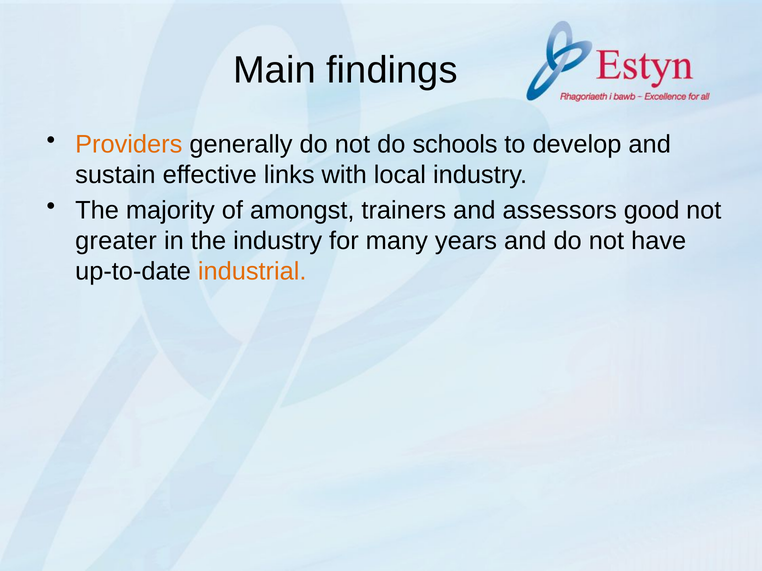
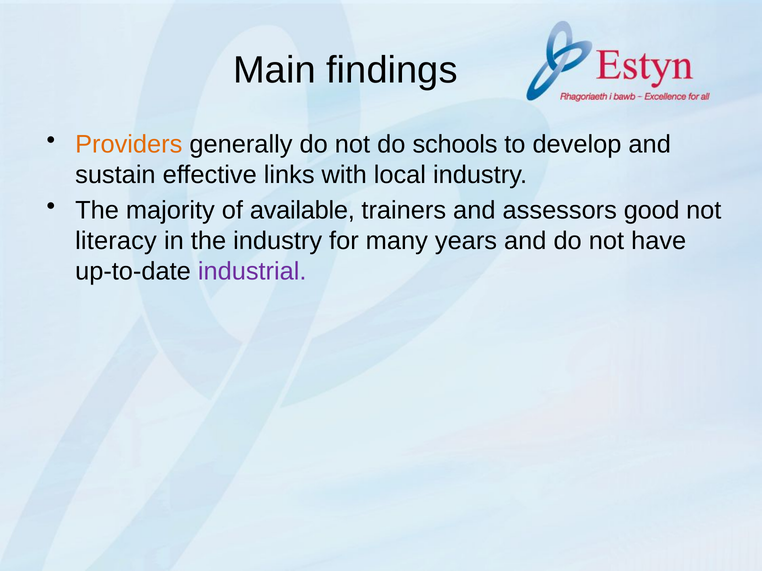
amongst: amongst -> available (302, 211)
greater: greater -> literacy (116, 241)
industrial colour: orange -> purple (252, 272)
